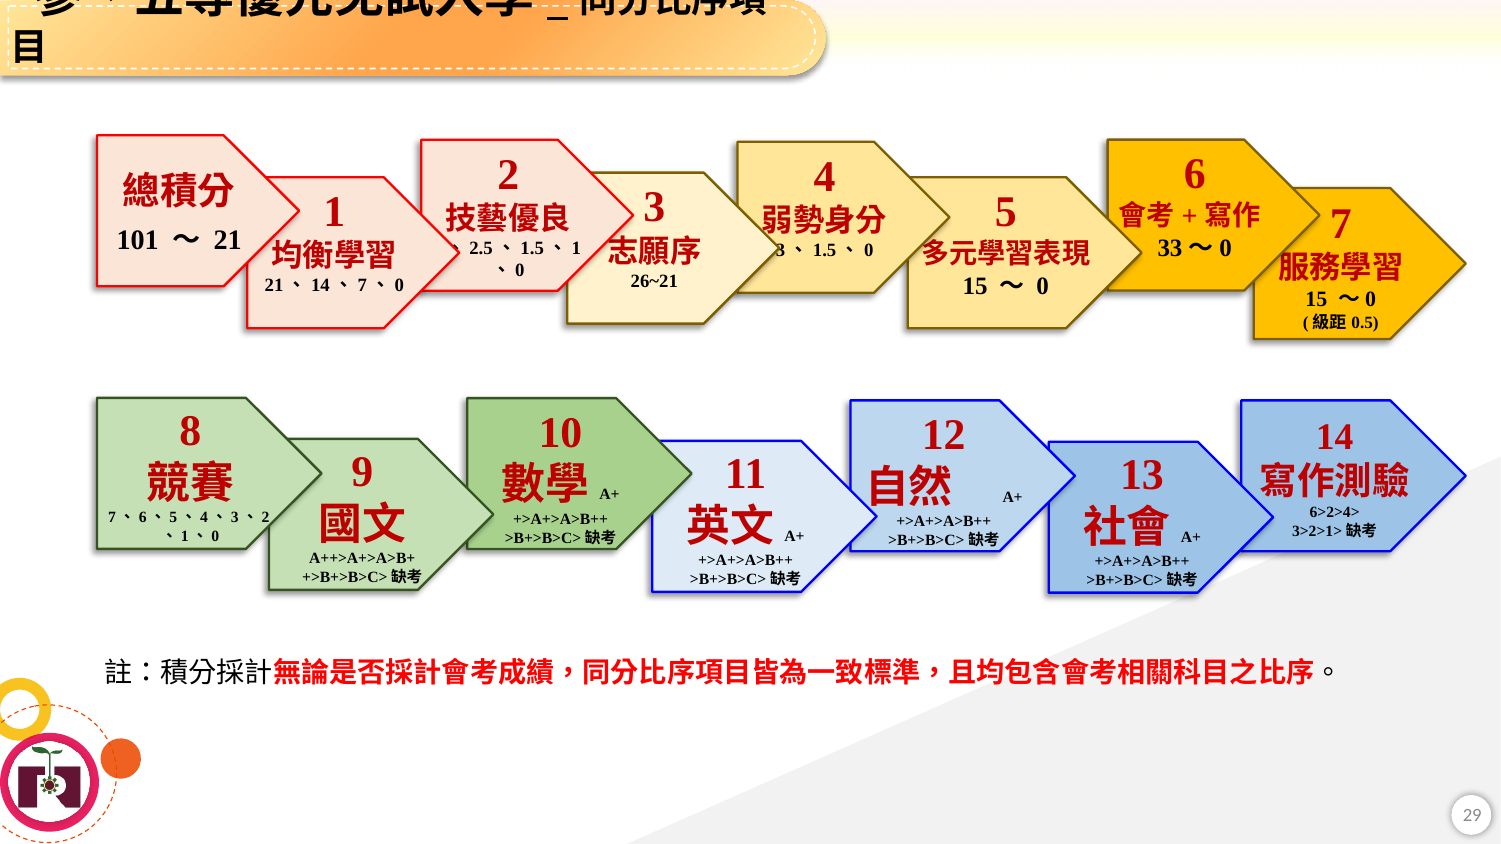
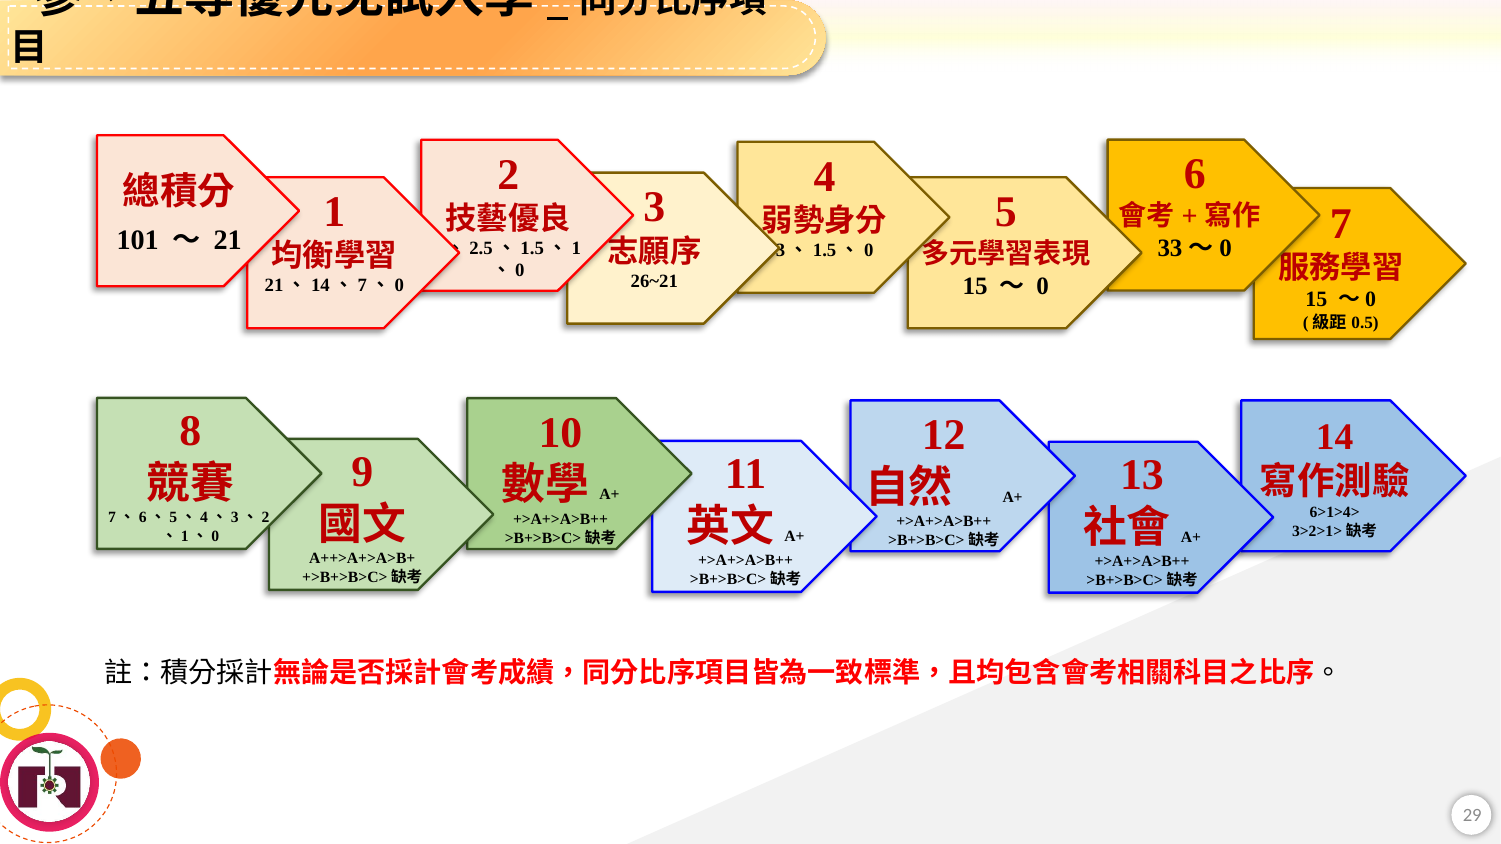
6>2>4>: 6>2>4> -> 6>1>4> (1335, 513)
